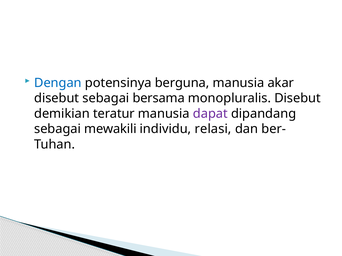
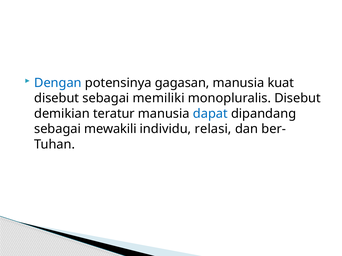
berguna: berguna -> gagasan (182, 83)
akar: akar -> kuat (281, 83)
bersama: bersama -> memiliki (159, 98)
dapat colour: purple -> blue (210, 114)
